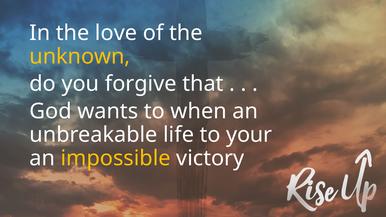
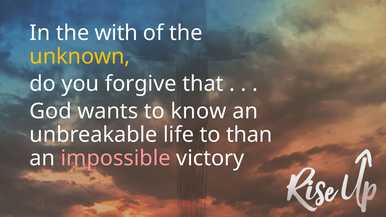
love: love -> with (116, 33)
when: when -> know (199, 111)
your: your -> than (249, 135)
impossible colour: yellow -> pink (116, 158)
